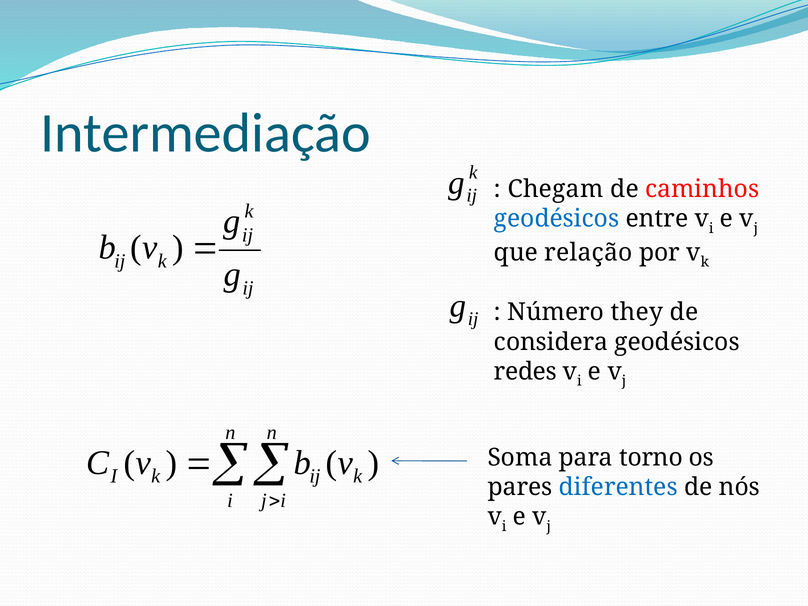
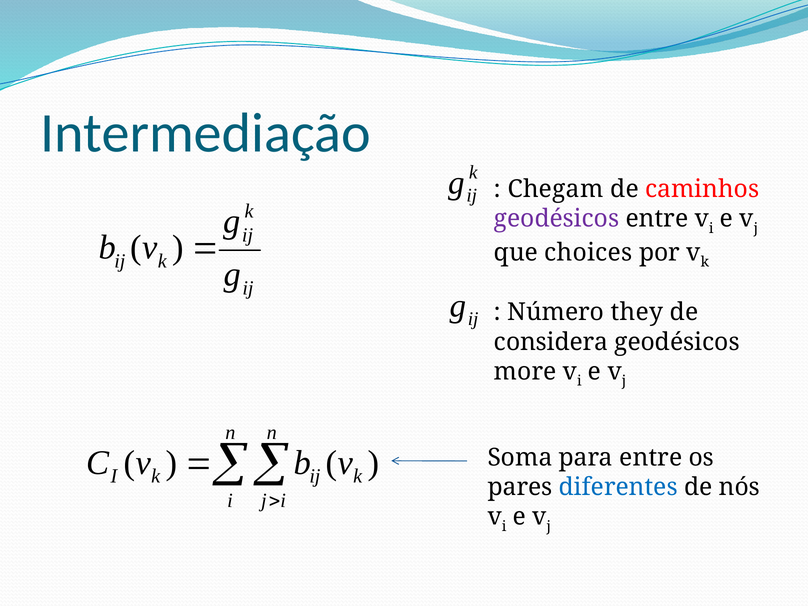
geodésicos colour: blue -> purple (557, 219)
relação: relação -> choices (588, 252)
redes: redes -> more (525, 372)
para torno: torno -> entre (651, 458)
